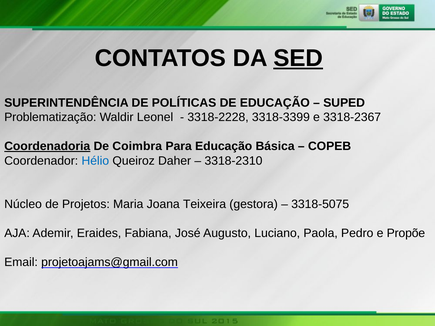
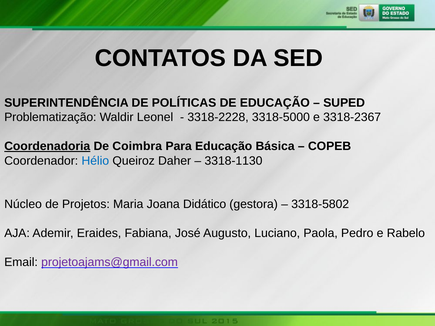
SED underline: present -> none (298, 58)
3318-3399: 3318-3399 -> 3318-5000 (281, 117)
3318-2310: 3318-2310 -> 3318-1130 (233, 161)
Teixeira: Teixeira -> Didático (205, 204)
3318-5075: 3318-5075 -> 3318-5802 (320, 204)
Propõe: Propõe -> Rabelo (406, 233)
projetoajams@gmail.com colour: black -> purple (110, 262)
